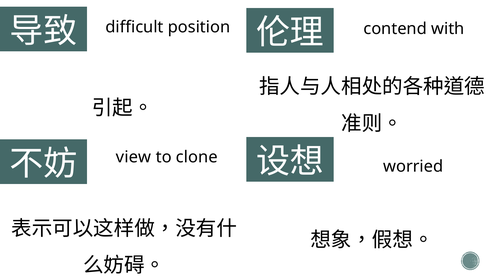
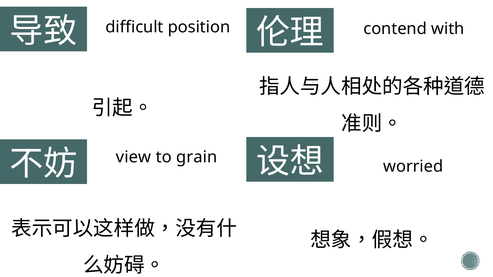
clone: clone -> grain (197, 157)
